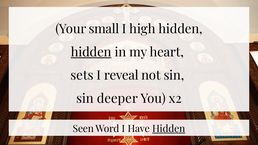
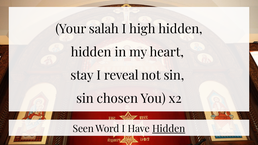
small: small -> salah (104, 29)
hidden underline: present -> none (91, 52)
sets: sets -> stay (82, 76)
deeper: deeper -> chosen (117, 99)
